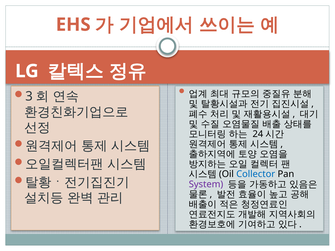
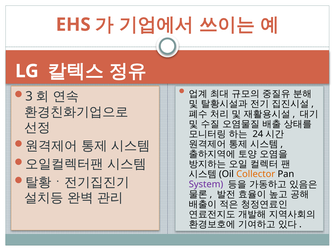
Collector colour: blue -> orange (256, 174)
